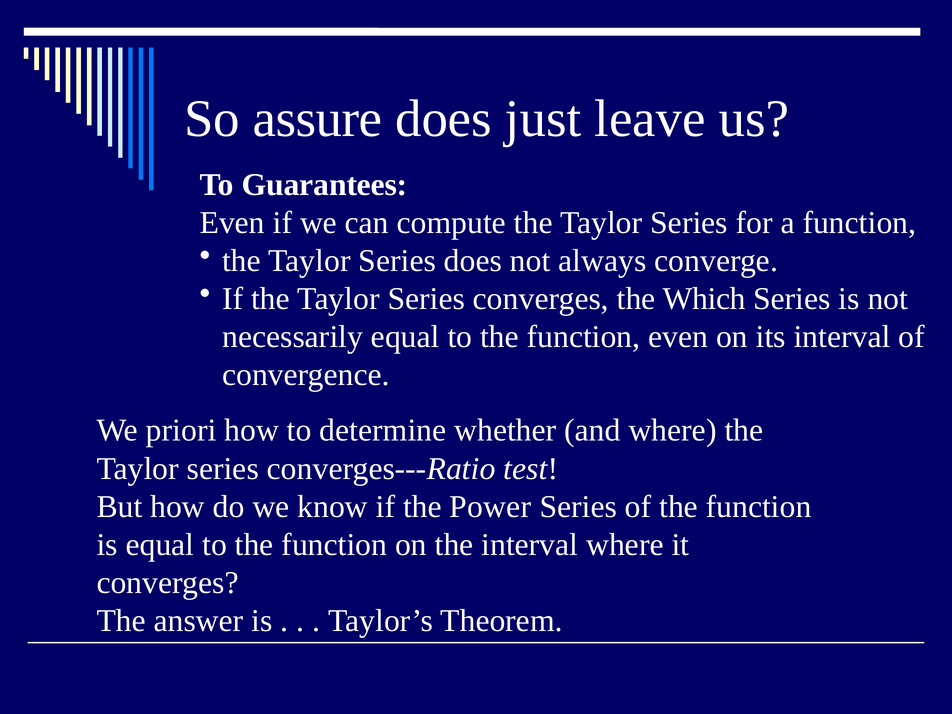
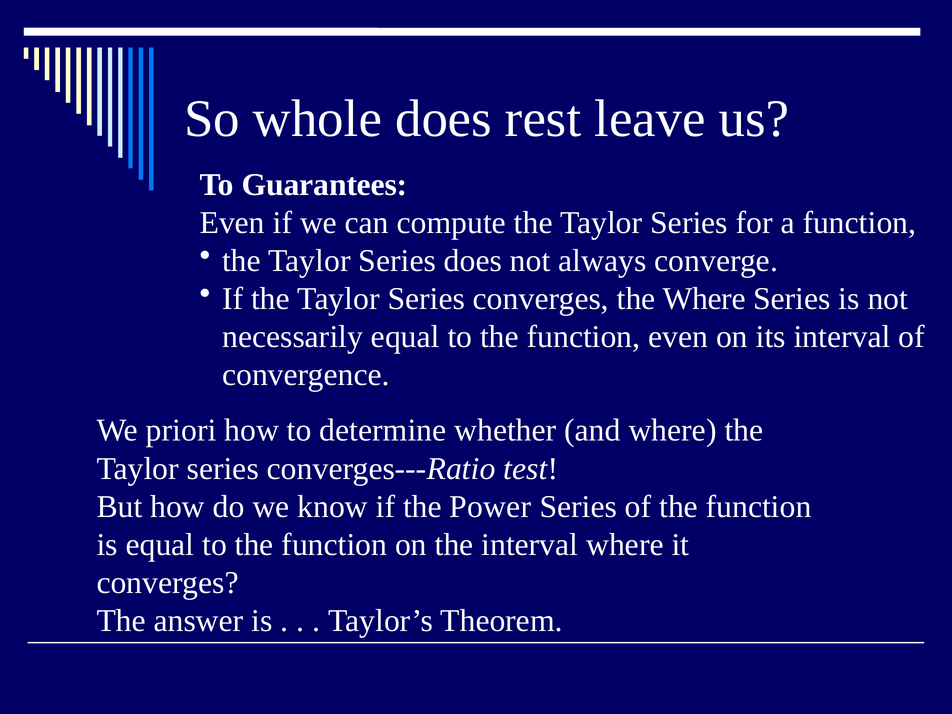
assure: assure -> whole (317, 119)
just: just -> rest (543, 119)
the Which: Which -> Where (704, 299)
